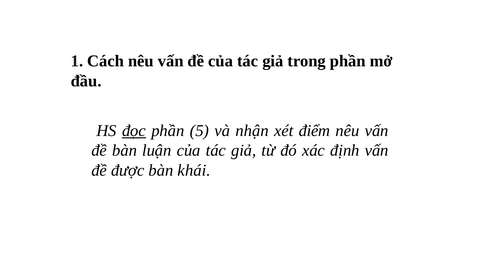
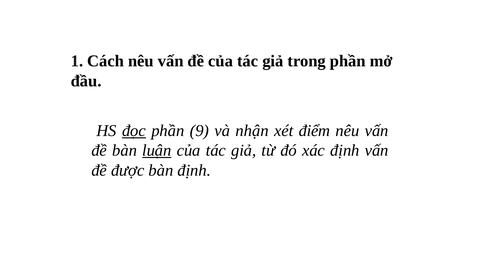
5: 5 -> 9 (199, 130)
luận underline: none -> present (157, 150)
bàn khái: khái -> định (194, 170)
